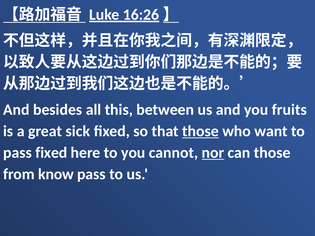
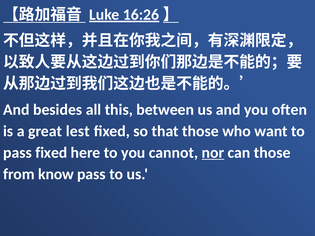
fruits: fruits -> often (289, 110)
sick: sick -> lest (78, 131)
those underline: present -> none (200, 131)
